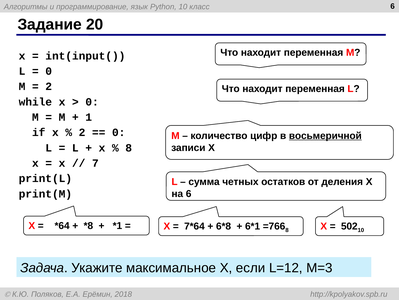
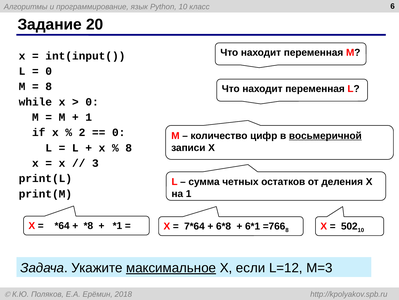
2: 2 -> 8 (49, 86)
7: 7 -> 3 (95, 163)
на 6: 6 -> 1 (189, 193)
максимальное underline: none -> present (171, 267)
